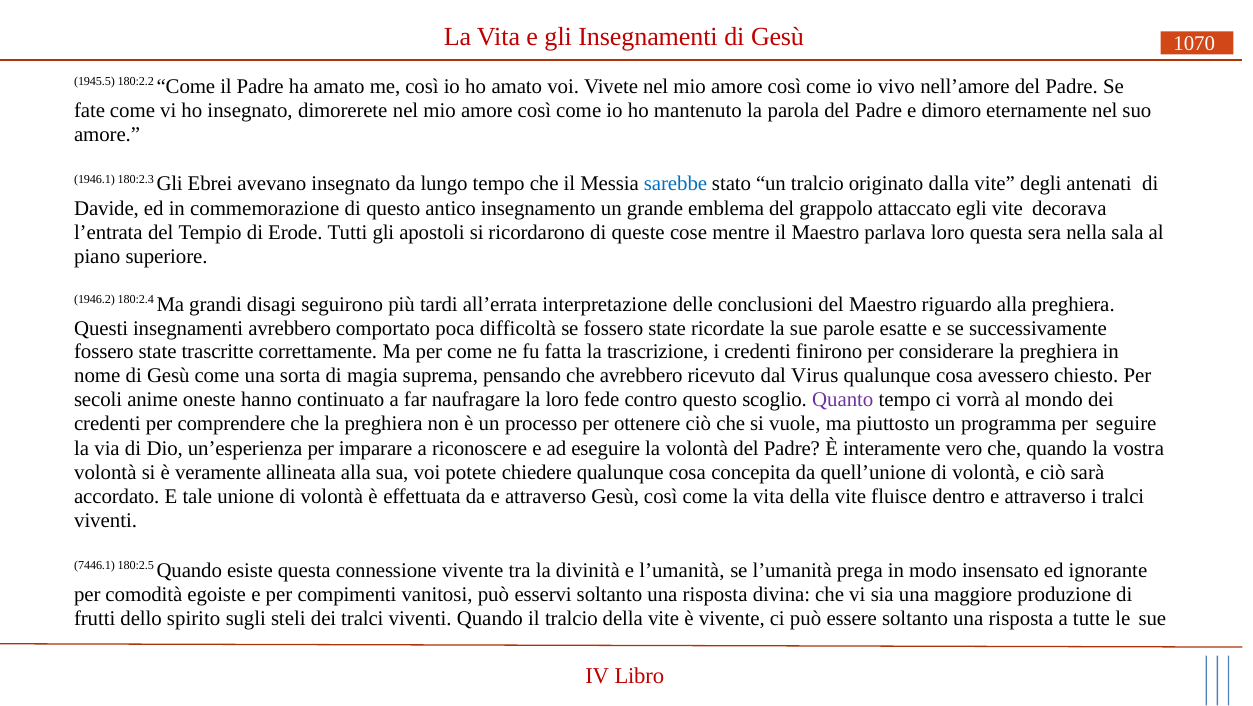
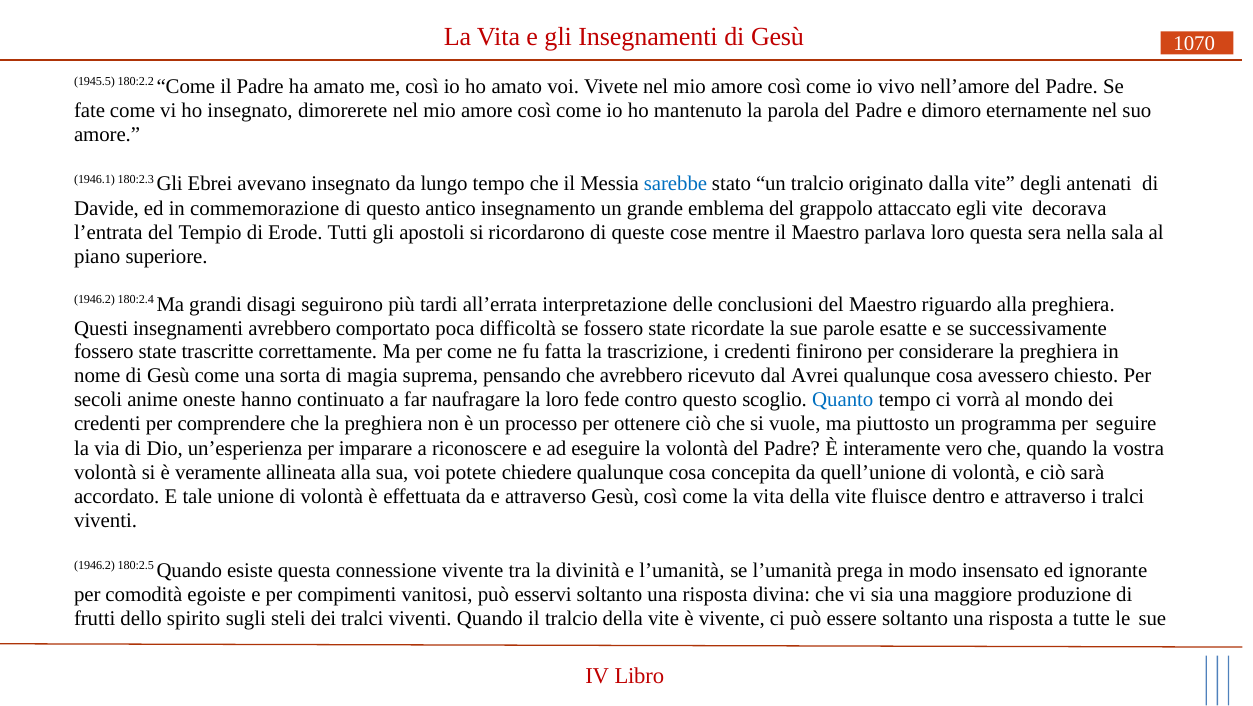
Virus: Virus -> Avrei (815, 376)
Quanto colour: purple -> blue (843, 400)
7446.1: 7446.1 -> 1946.2 (95, 565)
